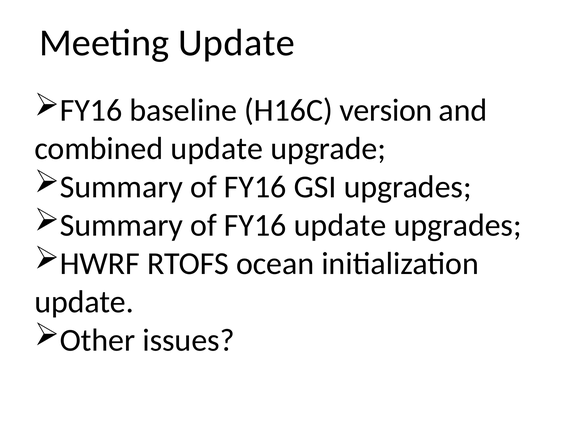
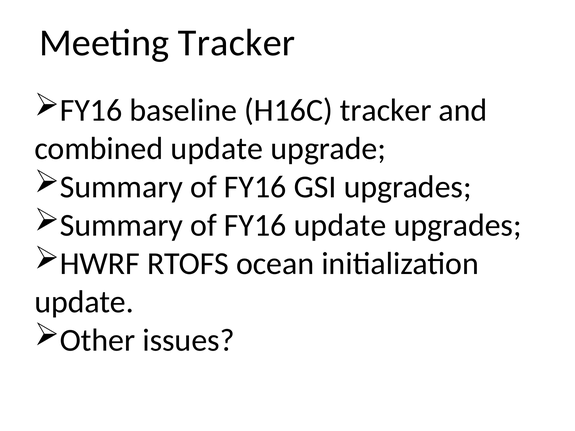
Meeting Update: Update -> Tracker (237, 43)
H16C version: version -> tracker (386, 110)
